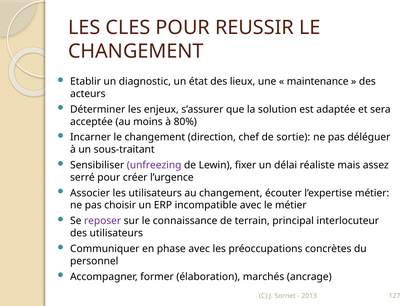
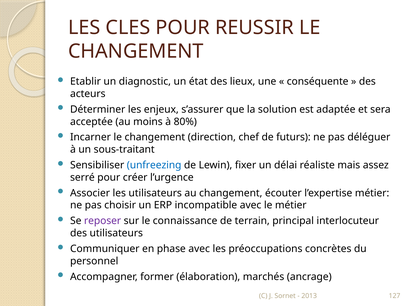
maintenance: maintenance -> conséquente (318, 82)
sortie: sortie -> futurs (293, 137)
unfreezing colour: purple -> blue (154, 165)
